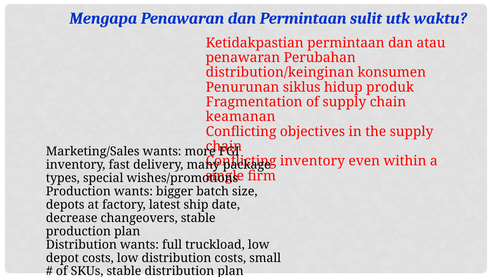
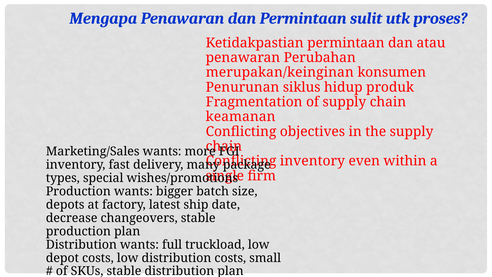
waktu: waktu -> proses (440, 18)
distribution/keinginan: distribution/keinginan -> merupakan/keinginan (280, 72)
